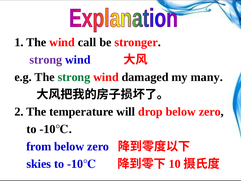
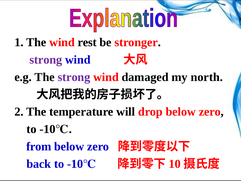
call: call -> rest (87, 42)
strong colour: green -> purple (74, 77)
many: many -> north (207, 77)
skies: skies -> back (39, 164)
